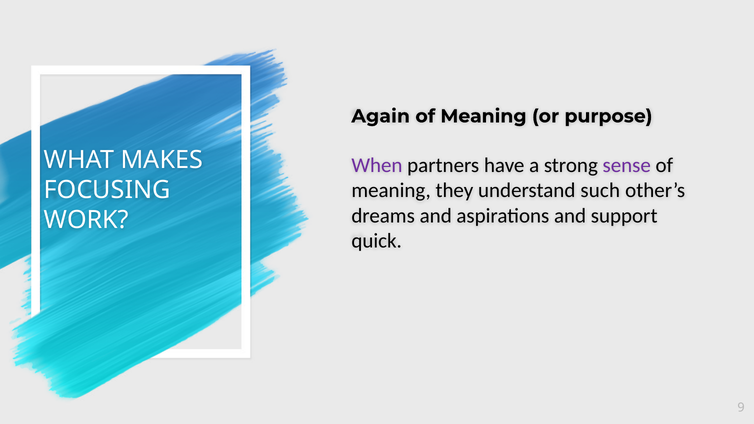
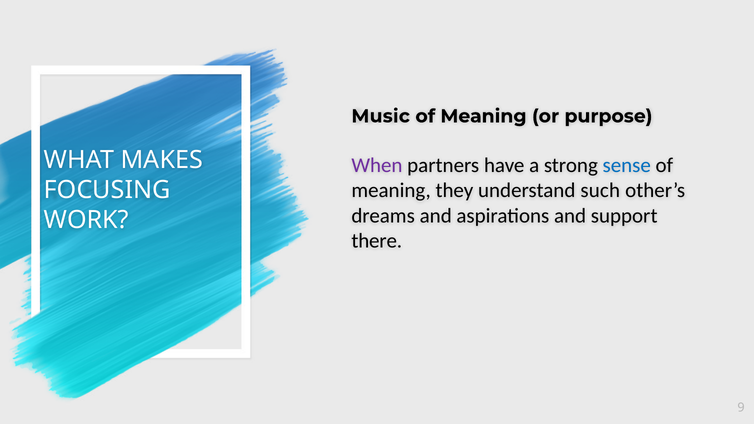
Again: Again -> Music (381, 116)
sense colour: purple -> blue (627, 165)
quick: quick -> there (377, 241)
